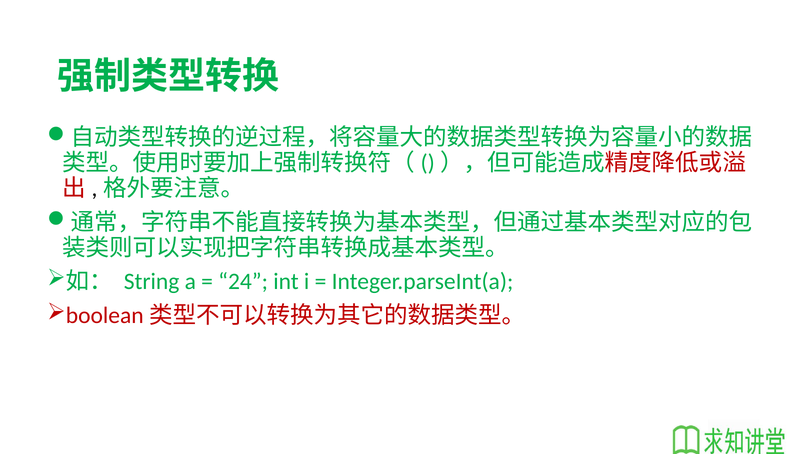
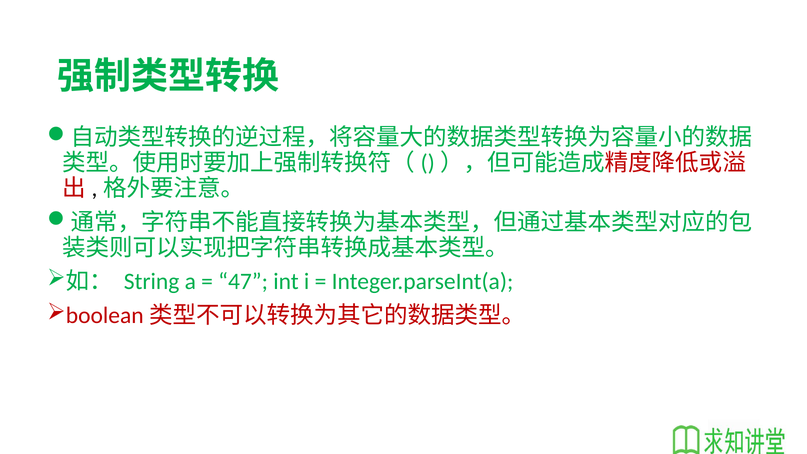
24: 24 -> 47 (243, 282)
